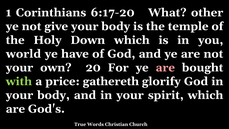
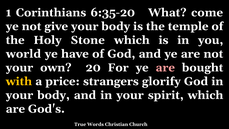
6:17-20: 6:17-20 -> 6:35-20 (113, 13)
other: other -> come (207, 13)
Down: Down -> Stone (88, 40)
with colour: light green -> yellow (19, 81)
gathereth: gathereth -> strangers (111, 81)
